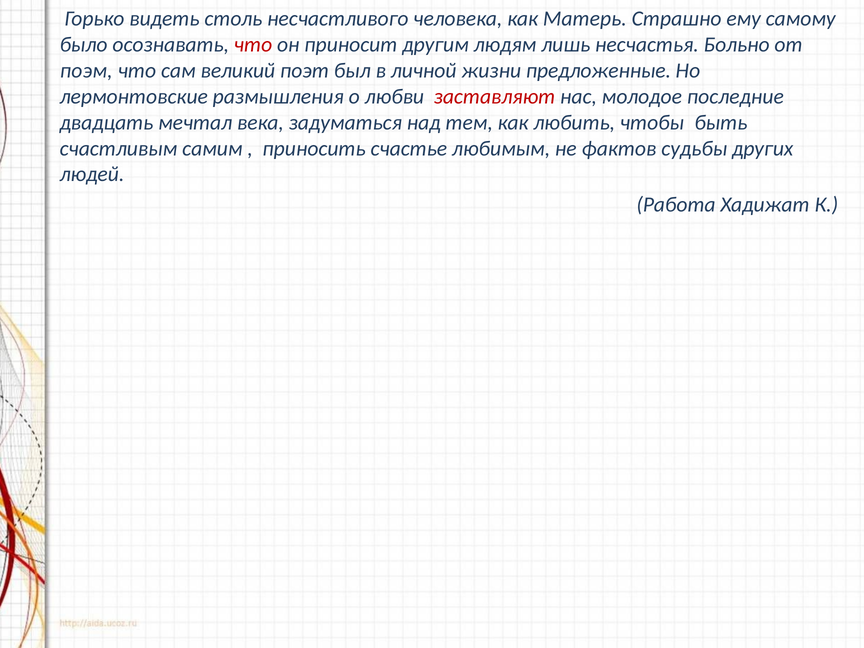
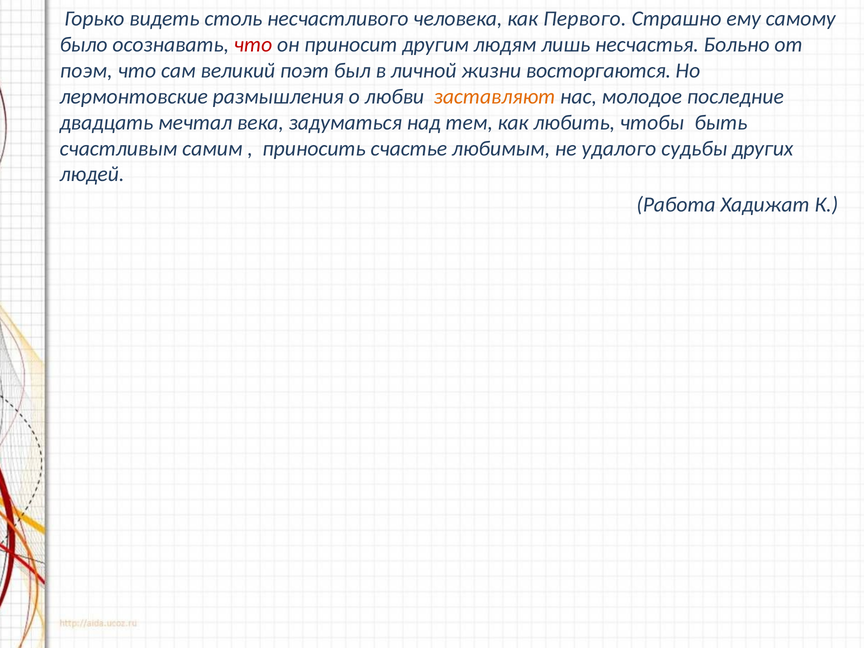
Матерь: Матерь -> Первого (585, 19)
предложенные: предложенные -> восторгаются (598, 71)
заставляют colour: red -> orange (495, 97)
фактов: фактов -> удалого (619, 148)
